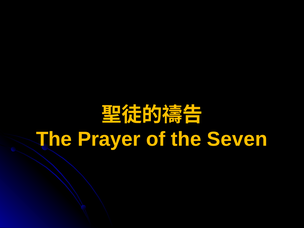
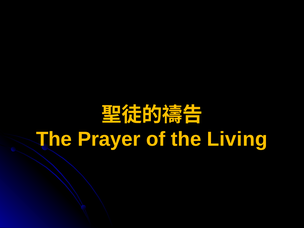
Seven: Seven -> Living (237, 139)
